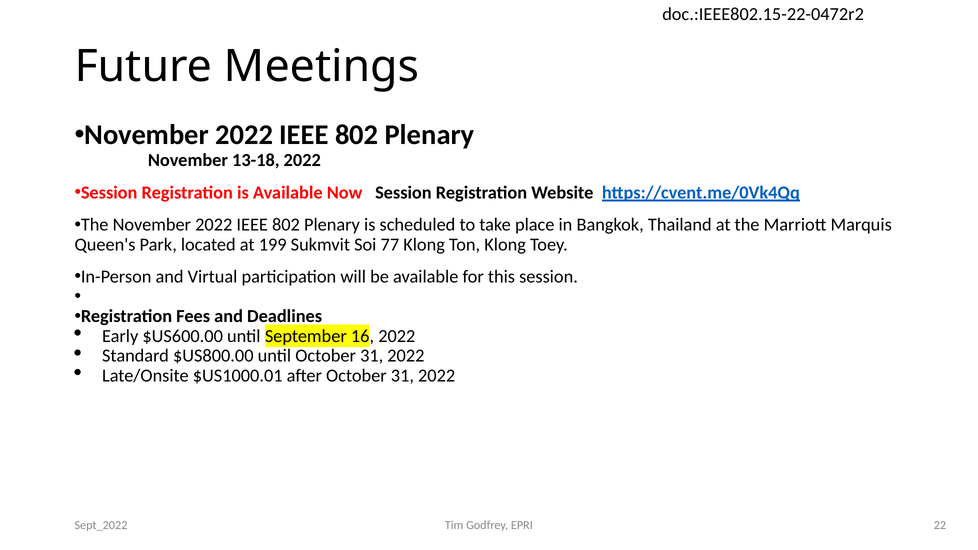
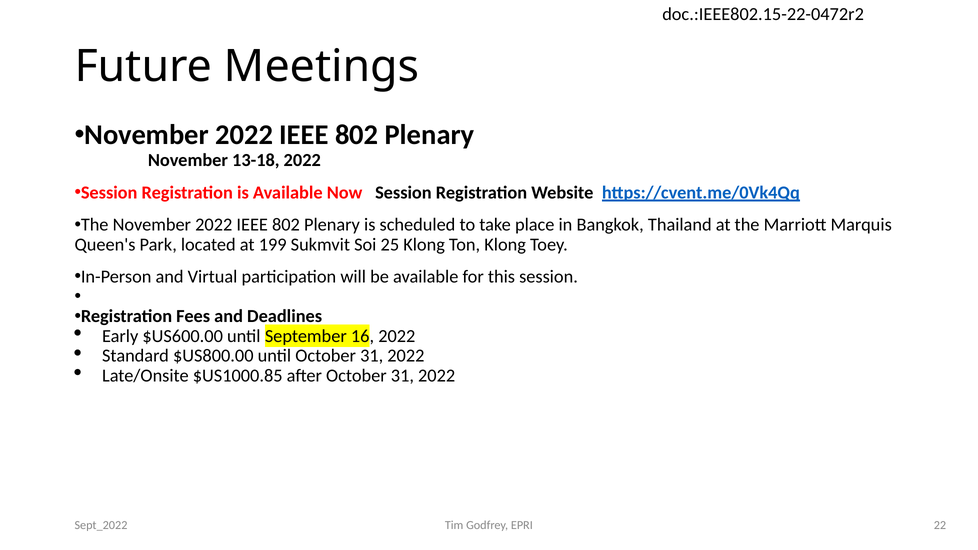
77: 77 -> 25 (390, 245)
$US1000.01: $US1000.01 -> $US1000.85 (238, 376)
